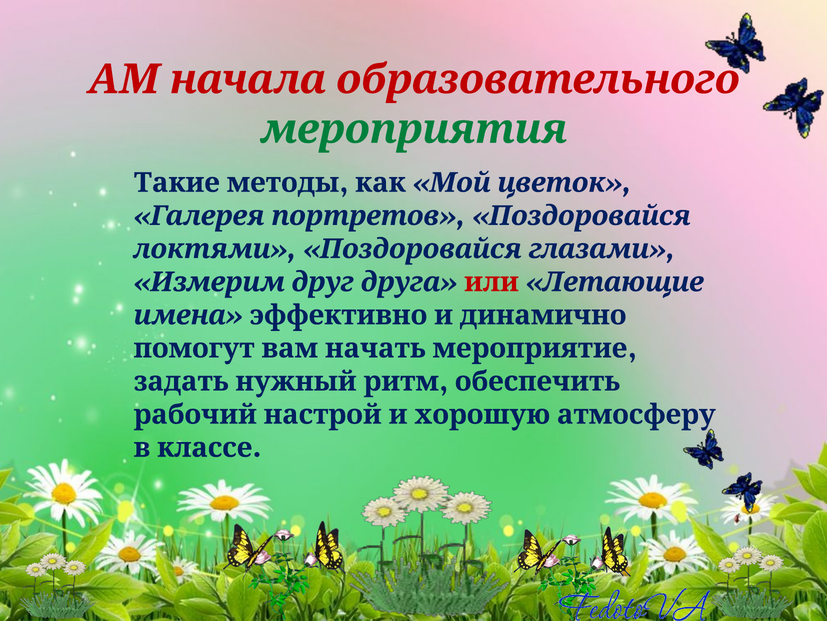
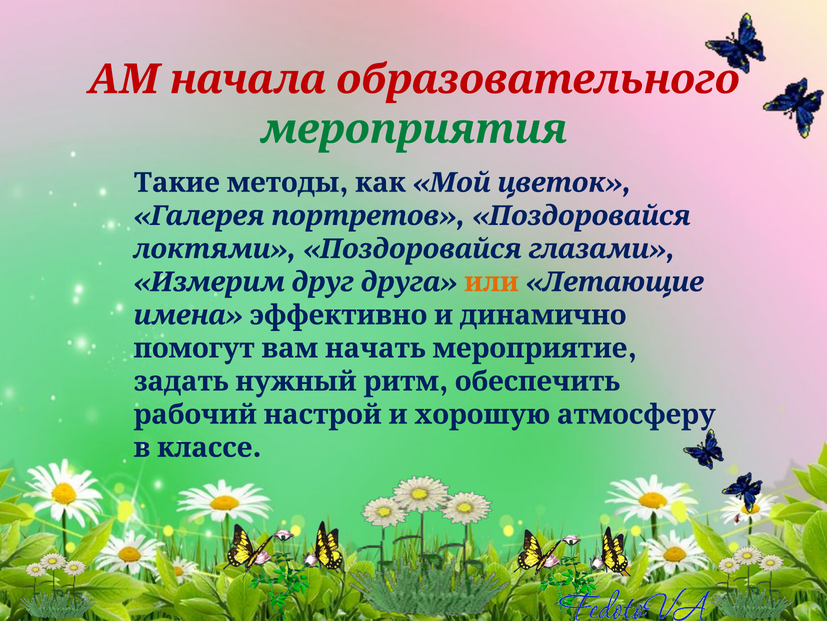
или colour: red -> orange (492, 282)
